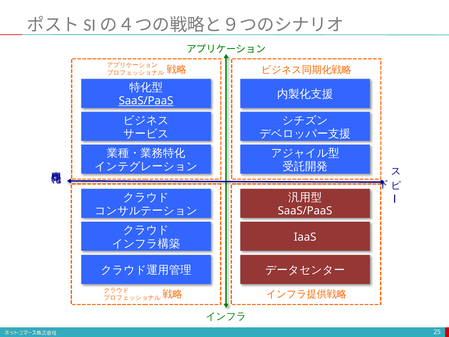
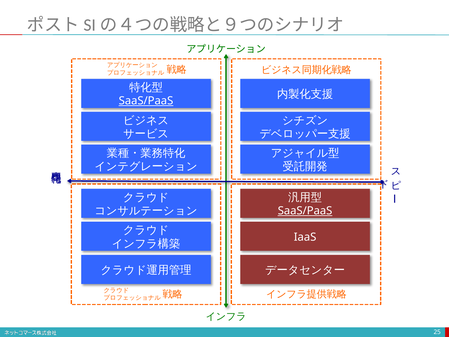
SaaS/PaaS underline: none -> present (305, 211)
